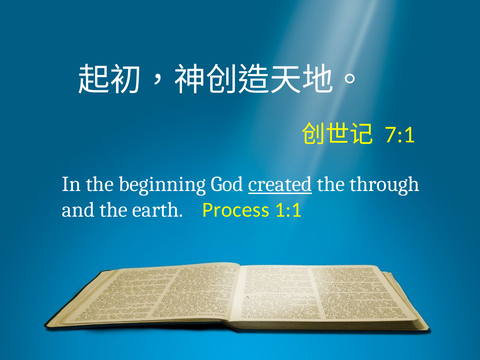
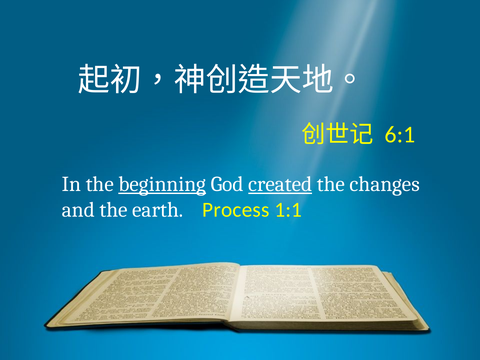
7:1: 7:1 -> 6:1 (400, 134)
beginning underline: none -> present (162, 184)
through: through -> changes (385, 184)
